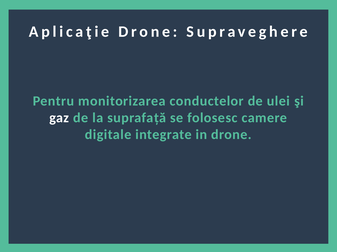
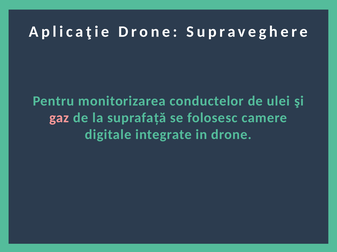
gaz colour: white -> pink (59, 118)
